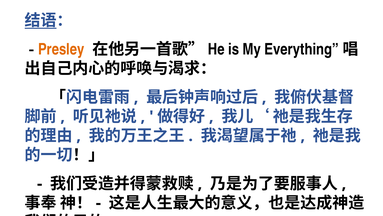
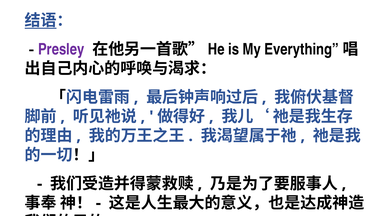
Presley colour: orange -> purple (61, 49)
